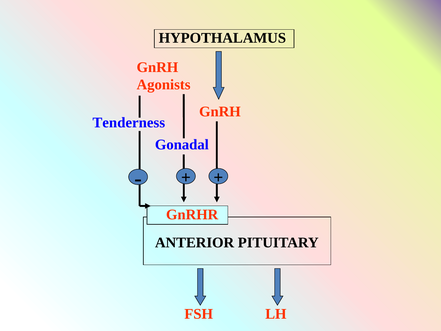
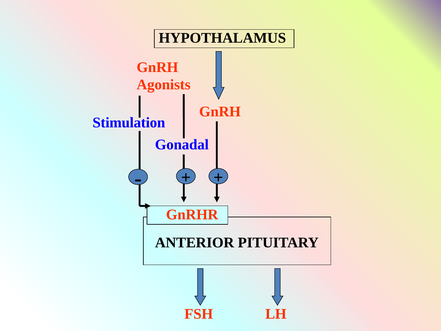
Tenderness: Tenderness -> Stimulation (129, 123)
